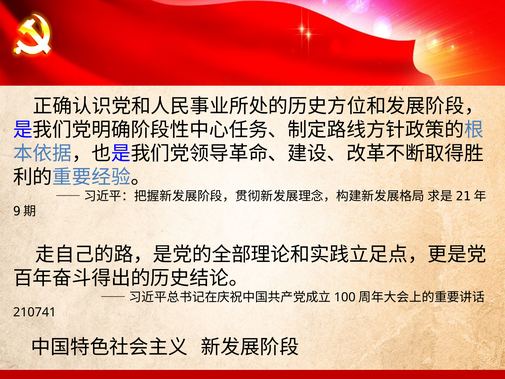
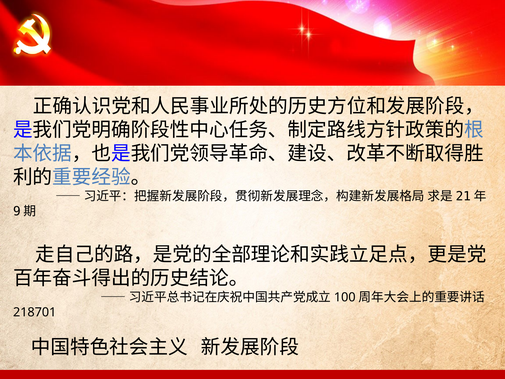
210741: 210741 -> 218701 (35, 312)
